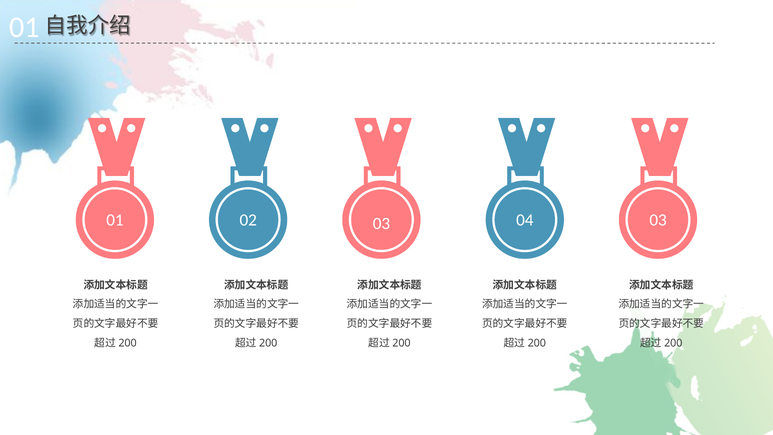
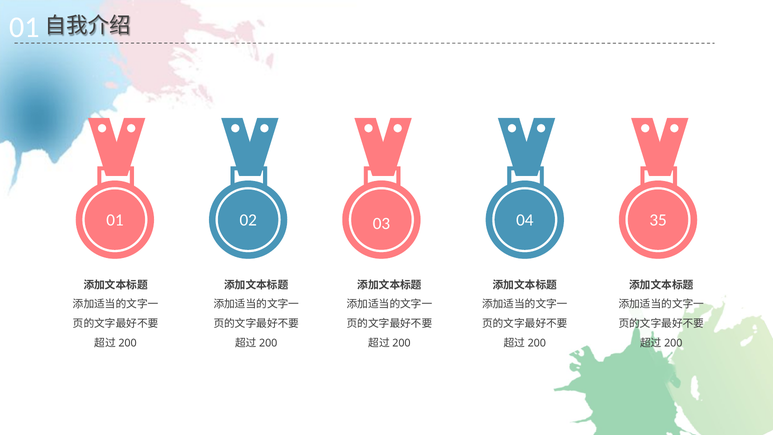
04 03: 03 -> 35 (658, 220)
